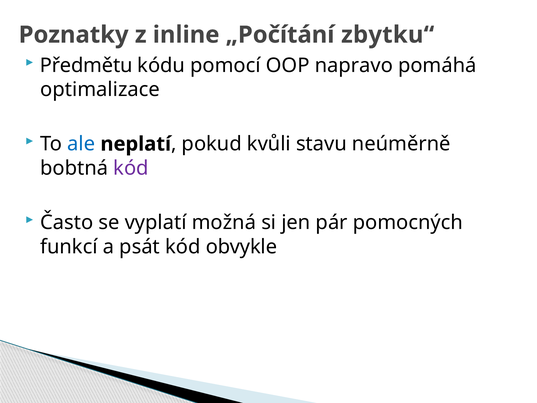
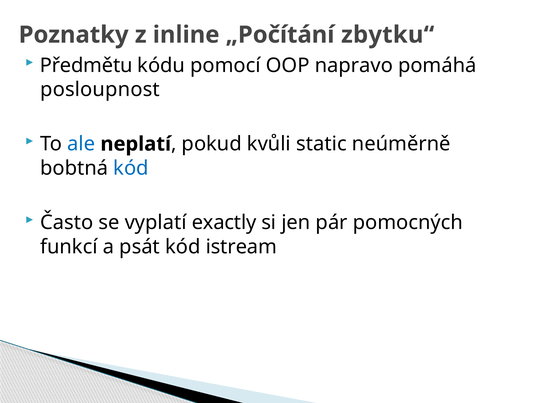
optimalizace: optimalizace -> posloupnost (100, 90)
stavu: stavu -> static (321, 144)
kód colour: purple -> blue (131, 168)
možná: možná -> exactly (224, 222)
obvykle: obvykle -> istream (241, 247)
